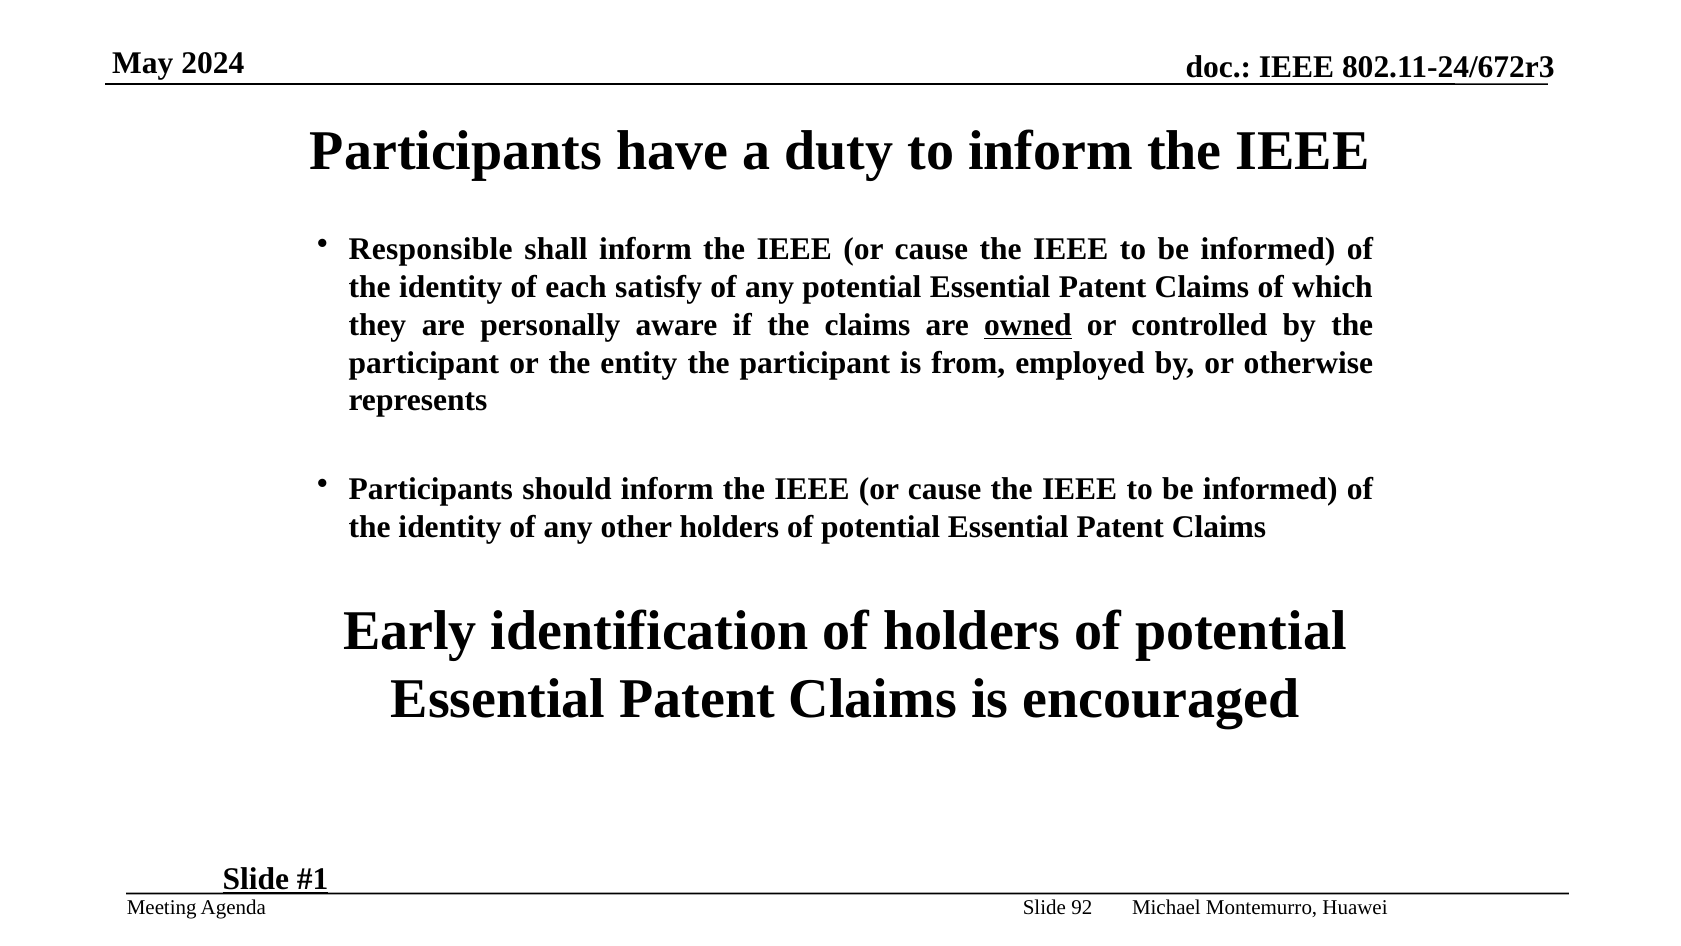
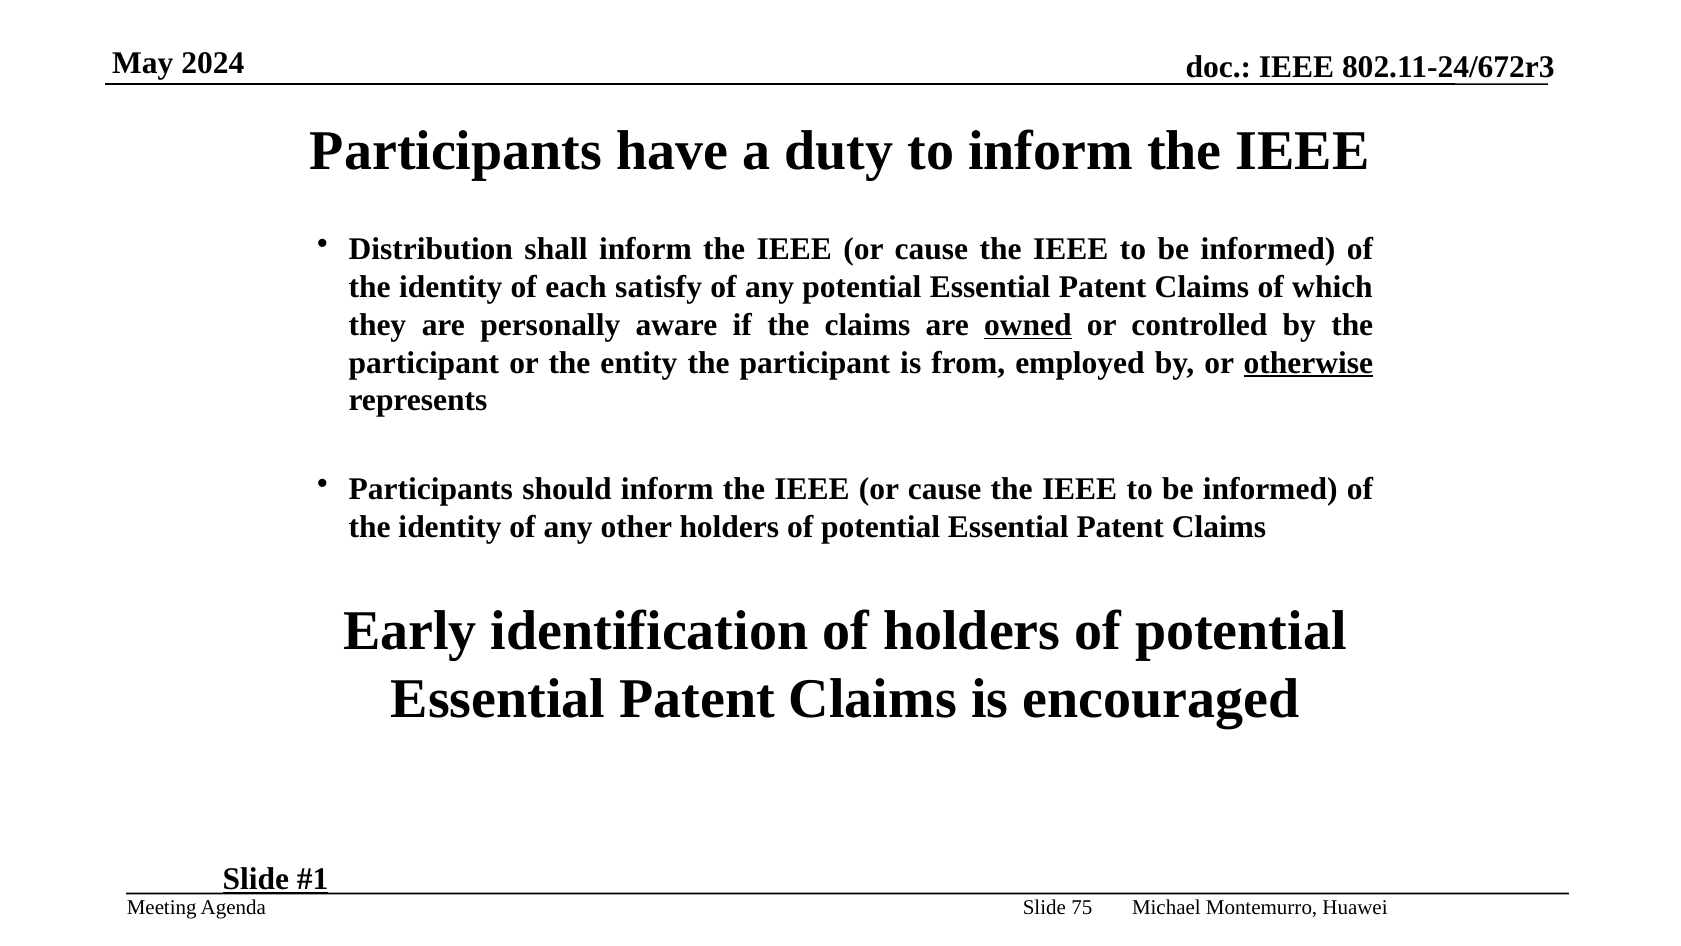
Responsible: Responsible -> Distribution (431, 249)
otherwise underline: none -> present (1308, 363)
92: 92 -> 75 (1082, 907)
